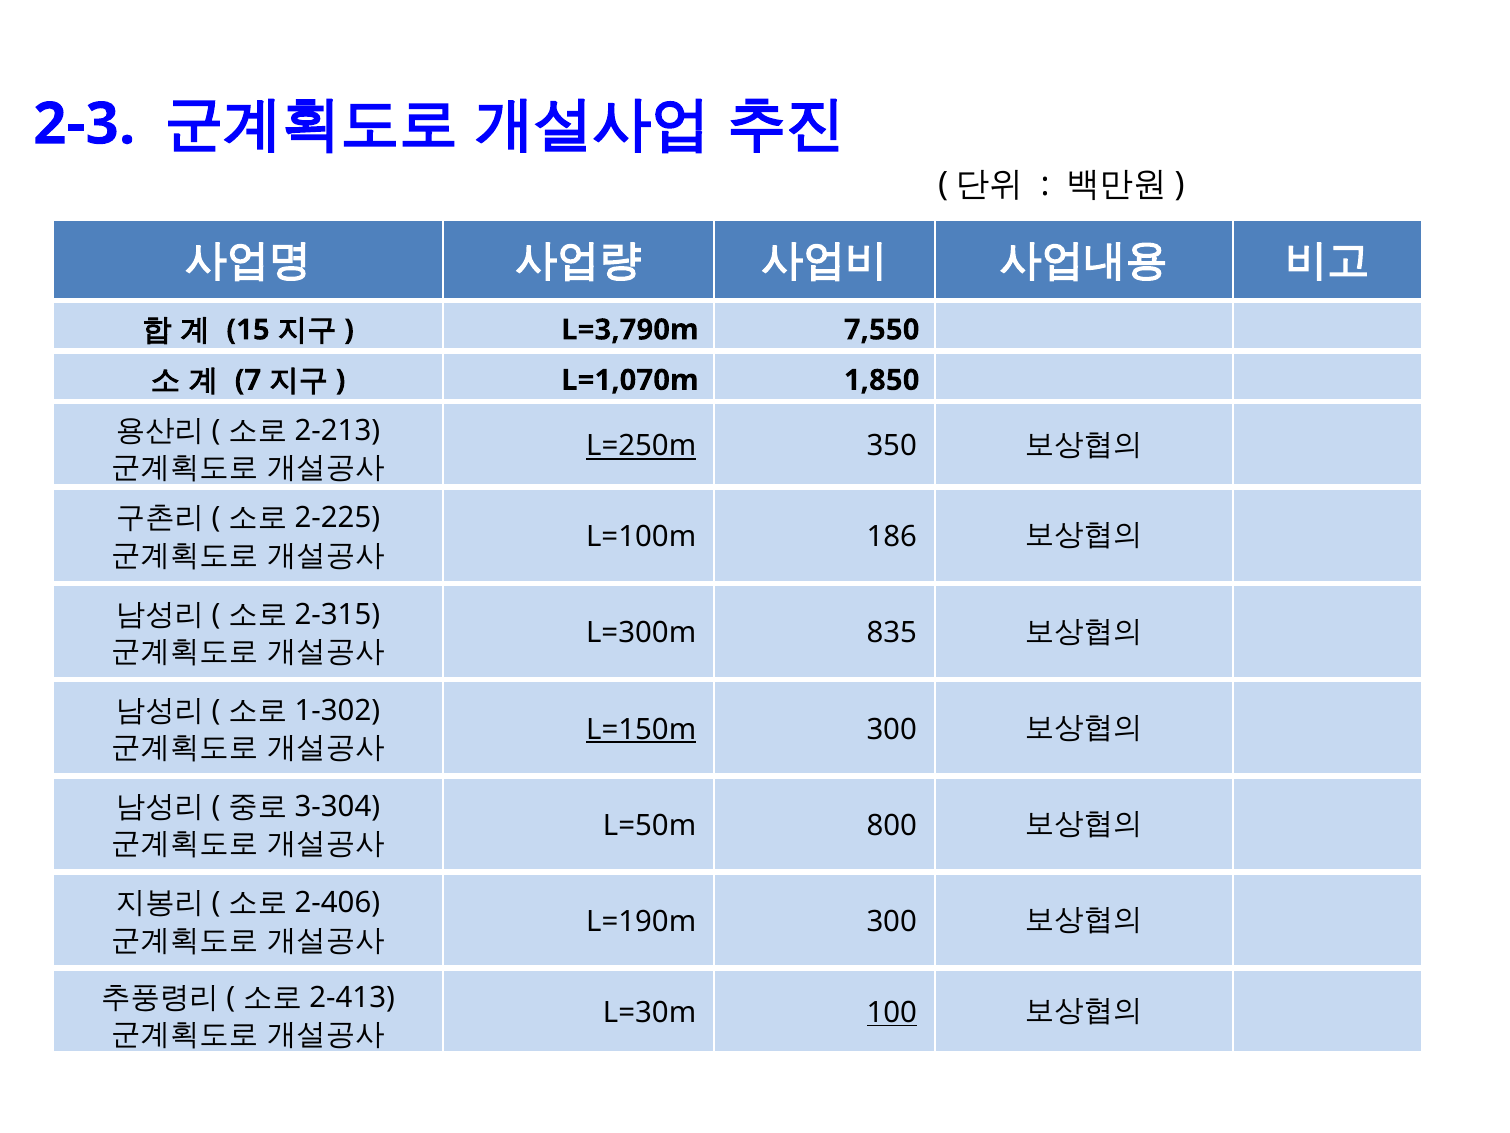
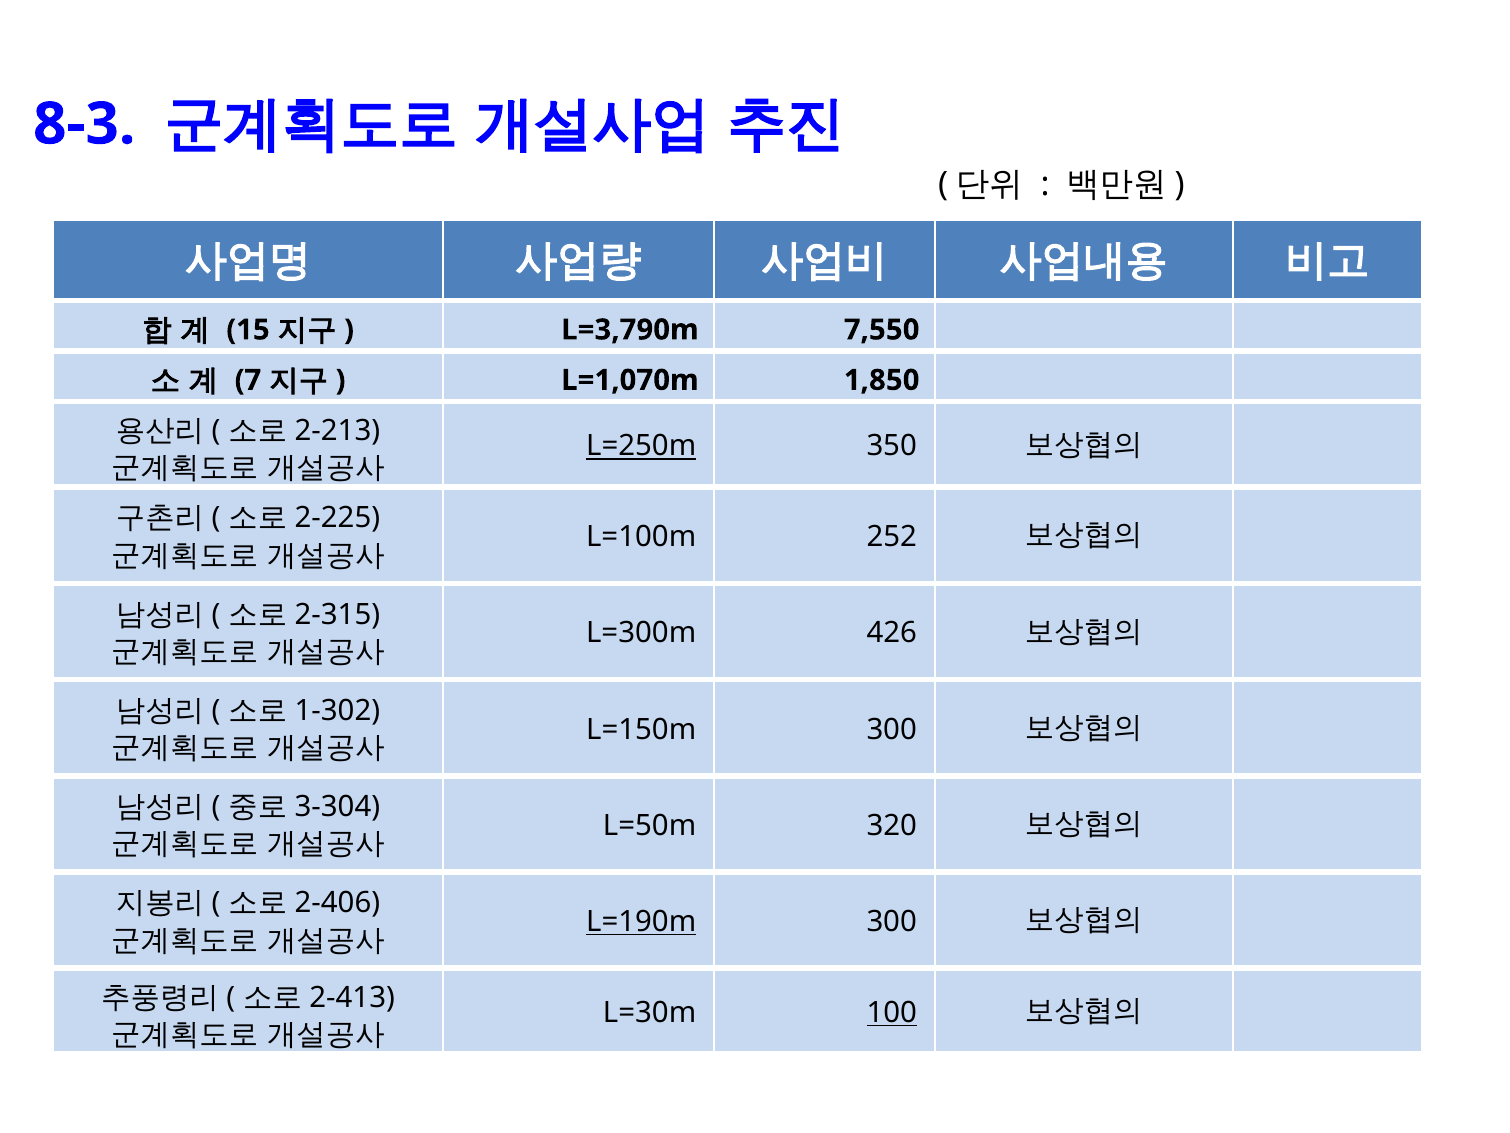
2-3: 2-3 -> 8-3 (84, 124)
186: 186 -> 252 (892, 537)
835: 835 -> 426 (892, 633)
L=150m underline: present -> none (641, 729)
800: 800 -> 320 (892, 825)
L=190m underline: none -> present (641, 921)
